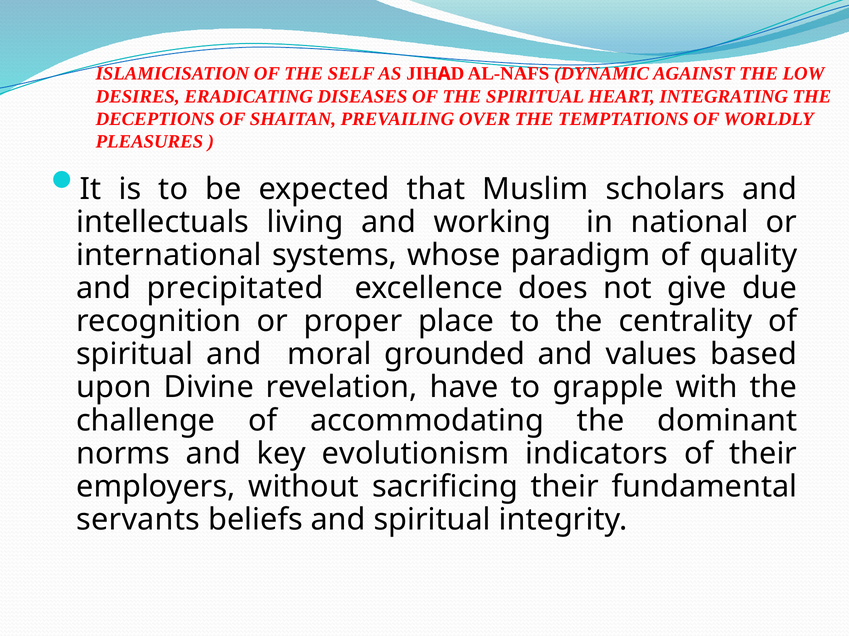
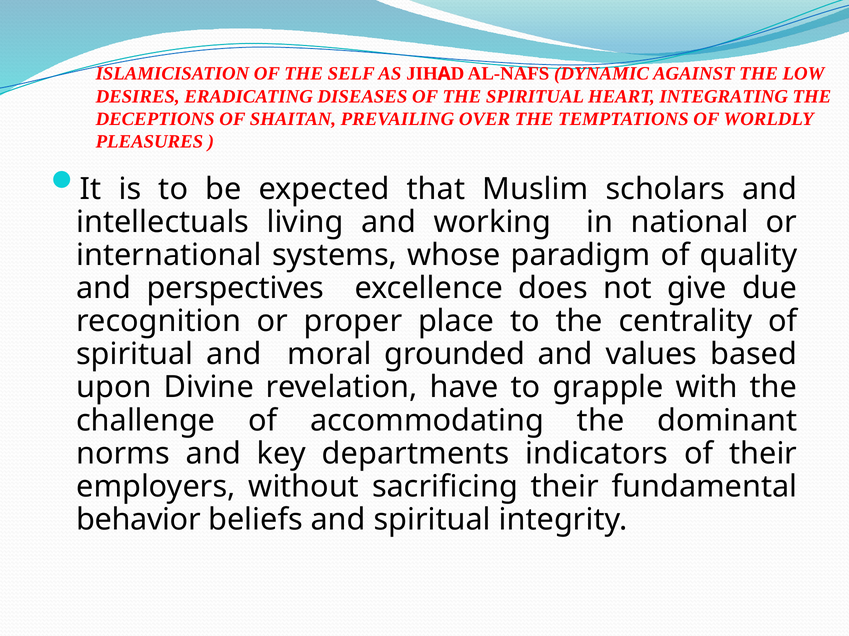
precipitated: precipitated -> perspectives (235, 289)
evolutionism: evolutionism -> departments (416, 454)
servants: servants -> behavior (138, 520)
